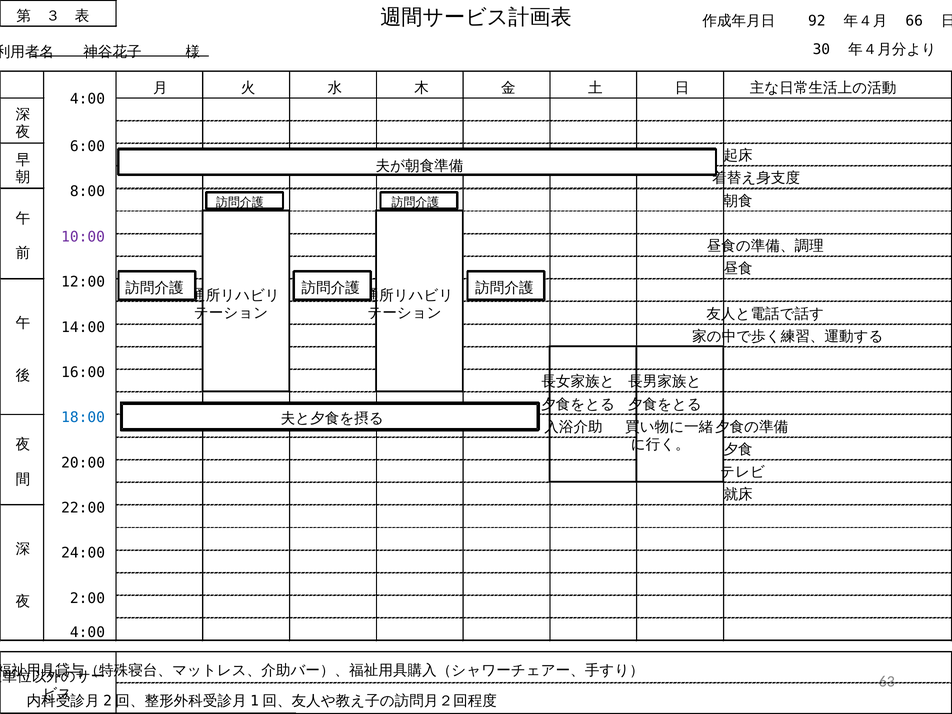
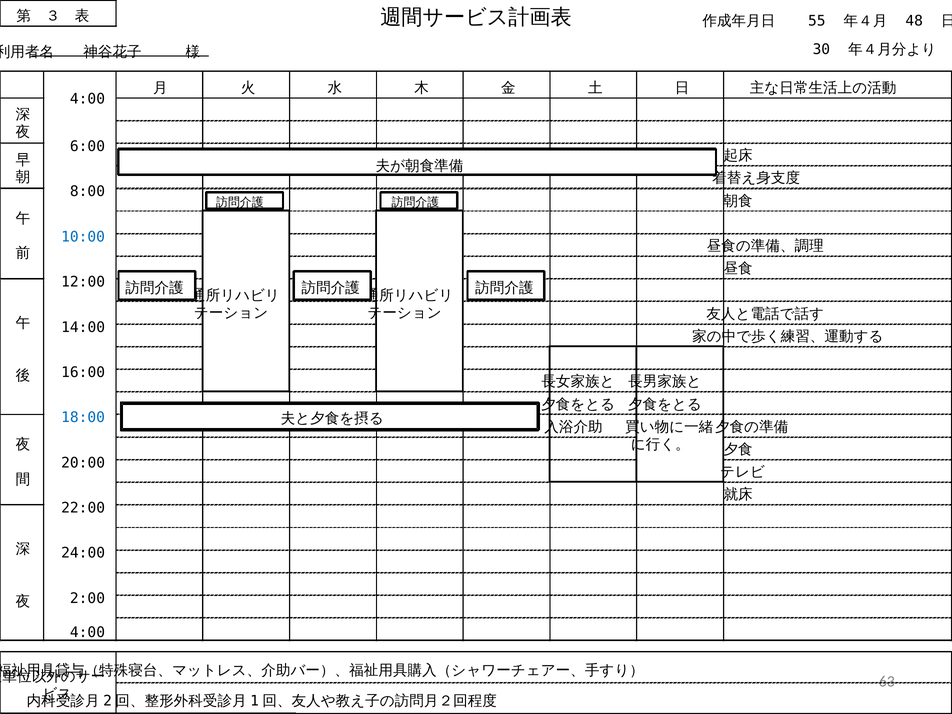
92: 92 -> 55 (817, 21)
66: 66 -> 48 (914, 21)
10:00 colour: purple -> blue (83, 237)
